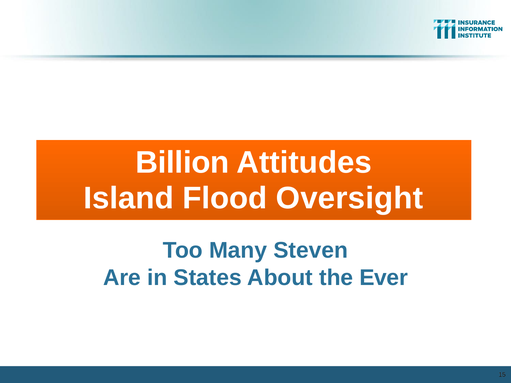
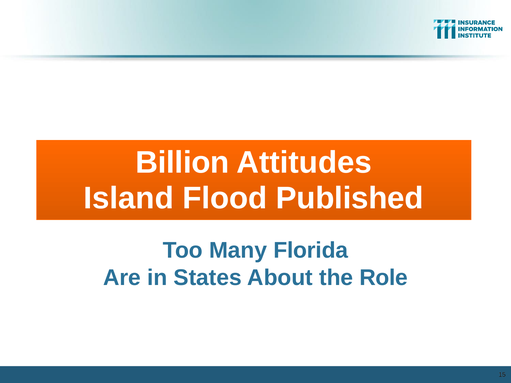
Oversight: Oversight -> Published (350, 198)
Steven: Steven -> Florida (311, 251)
Ever: Ever -> Role (384, 278)
